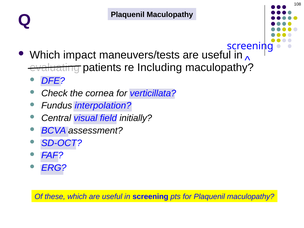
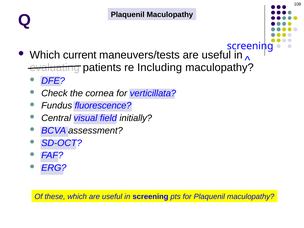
impact: impact -> current (80, 55)
interpolation: interpolation -> fluorescence (103, 106)
